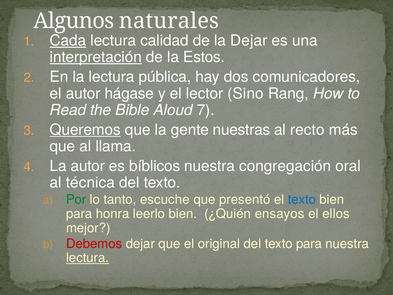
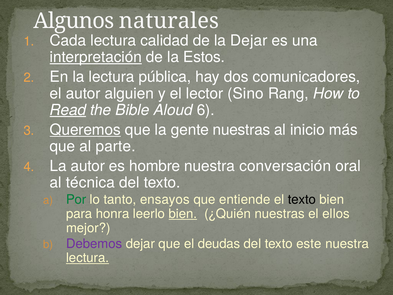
Cada underline: present -> none (68, 41)
hágase: hágase -> alguien (129, 93)
Read underline: none -> present (68, 110)
7: 7 -> 6 (206, 110)
recto: recto -> inicio (307, 130)
llama: llama -> parte (116, 146)
bíblicos: bíblicos -> hombre (155, 166)
congregación: congregación -> conversación (285, 166)
escuche: escuche -> ensayos (165, 199)
presentó: presentó -> entiende (245, 199)
texto colour: blue -> black (302, 199)
bien underline: none -> present (183, 214)
¿Quién ensayos: ensayos -> nuestras (280, 214)
Debemos colour: red -> purple (94, 244)
original: original -> deudas (219, 244)
texto para: para -> este (309, 244)
